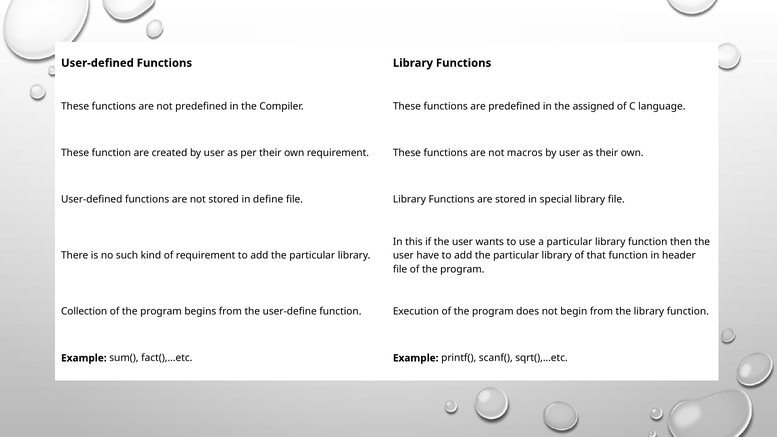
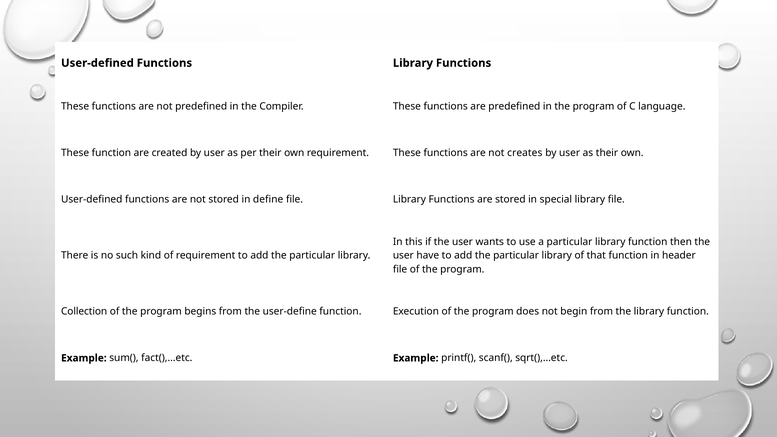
in the assigned: assigned -> program (593, 107)
macros: macros -> creates (525, 153)
